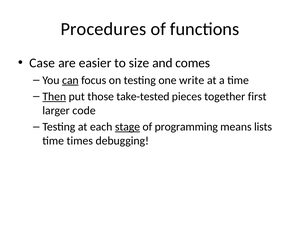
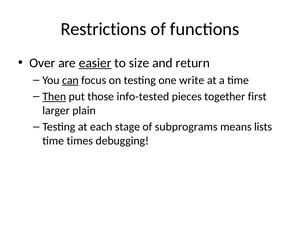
Procedures: Procedures -> Restrictions (104, 29)
Case: Case -> Over (42, 63)
easier underline: none -> present (95, 63)
comes: comes -> return (193, 63)
take-tested: take-tested -> info-tested (143, 97)
code: code -> plain (84, 111)
stage underline: present -> none (127, 127)
programming: programming -> subprograms (186, 127)
